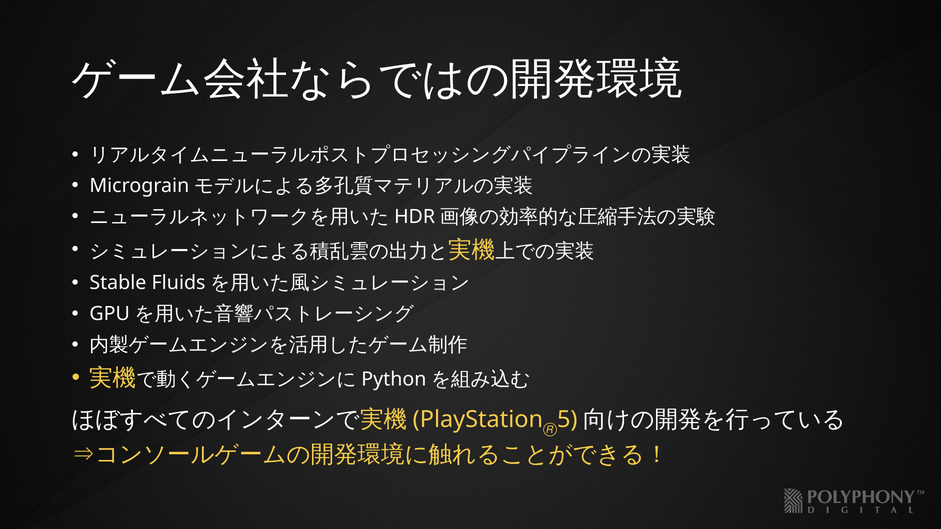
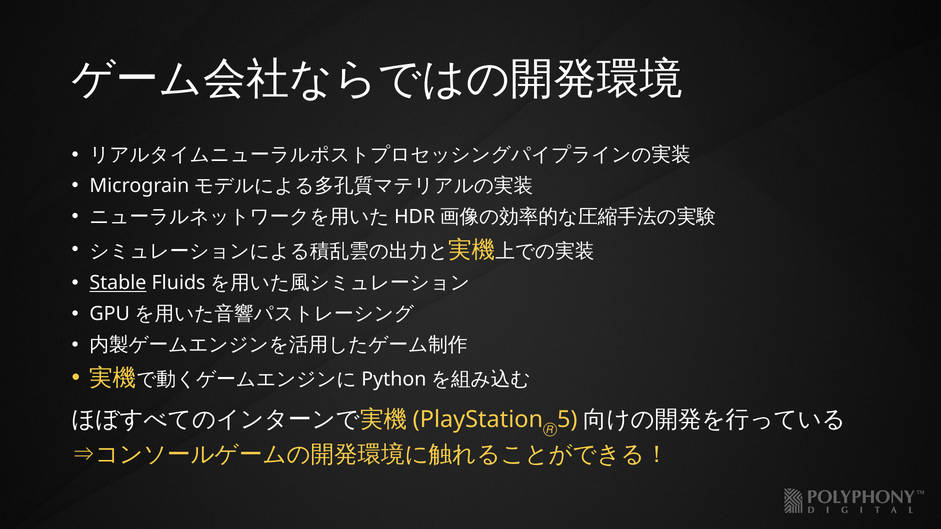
Stable underline: none -> present (118, 283)
